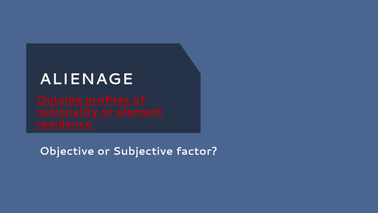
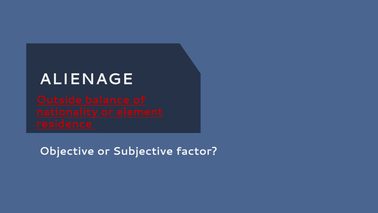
profiles: profiles -> balance (107, 100)
